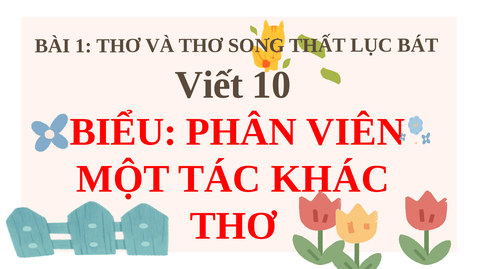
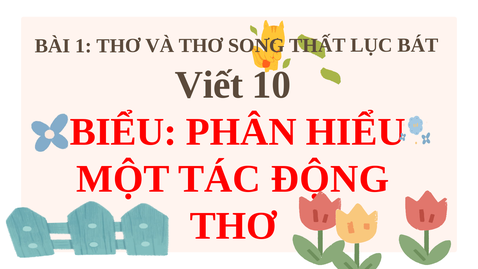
VIÊN: VIÊN -> HIỂU (356, 132)
KHÁC: KHÁC -> ĐỘNG (330, 179)
